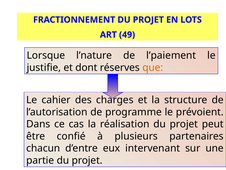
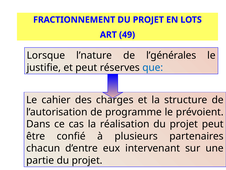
l’paiement: l’paiement -> l’générales (171, 55)
et dont: dont -> peut (86, 67)
que colour: orange -> blue (153, 67)
